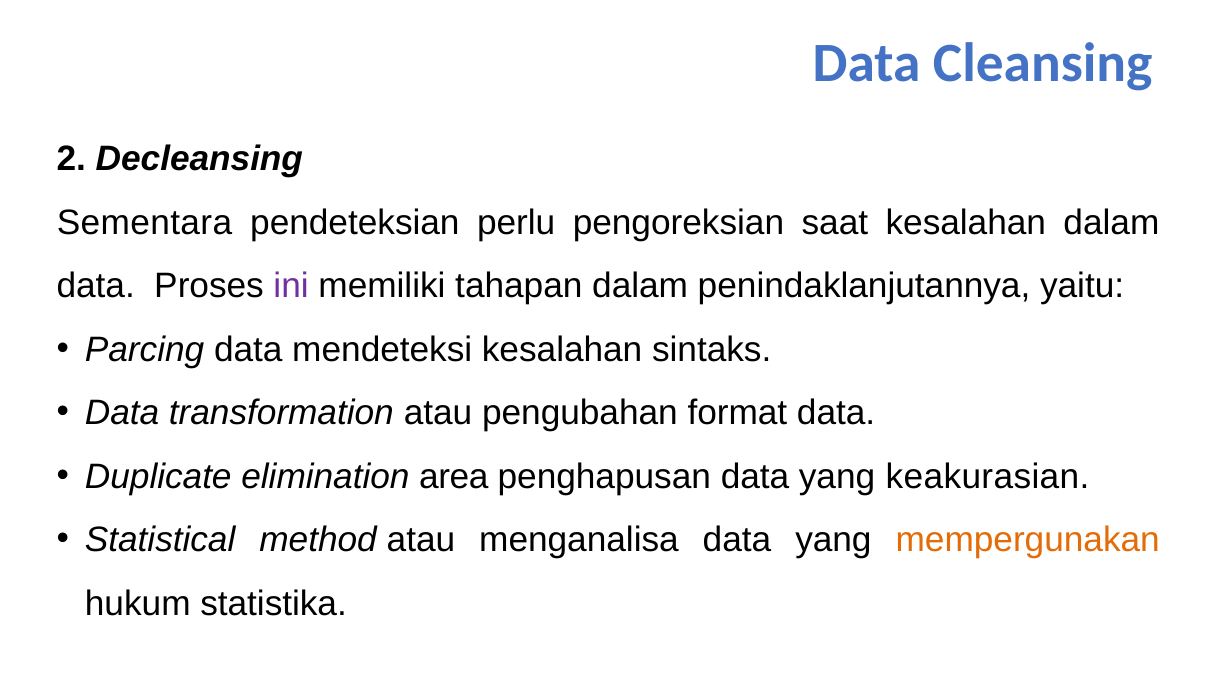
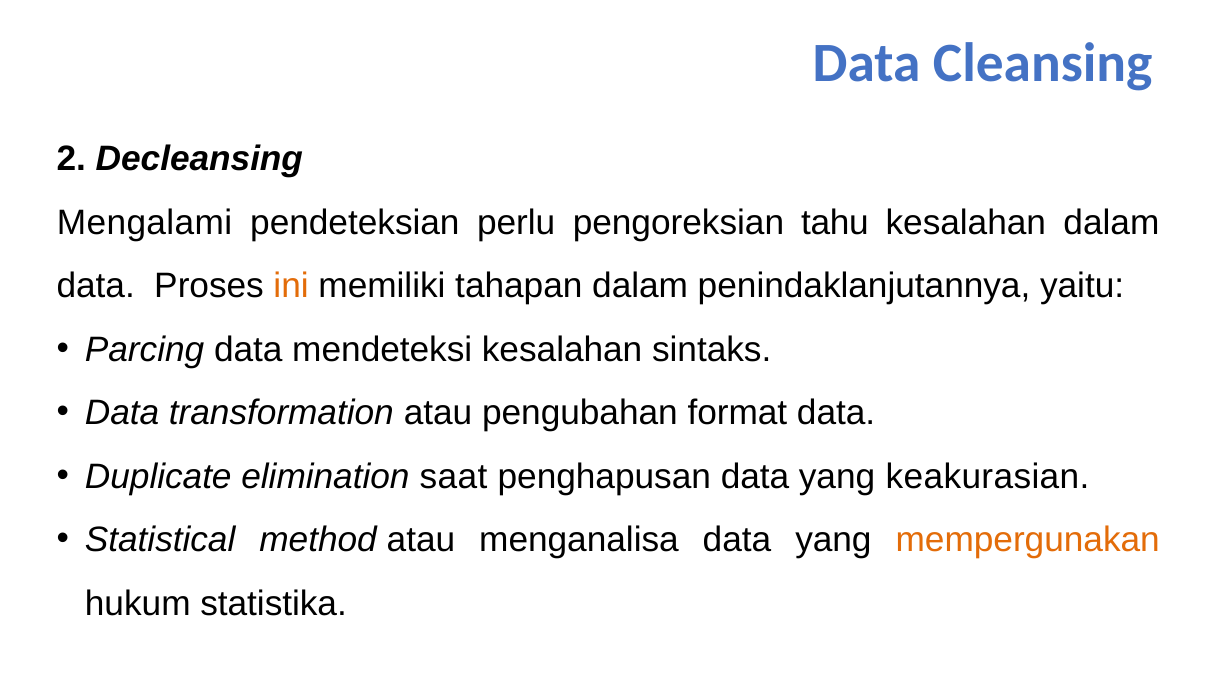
Sementara: Sementara -> Mengalami (144, 223)
saat: saat -> tahu (835, 223)
ini colour: purple -> orange (291, 286)
area: area -> saat (453, 477)
